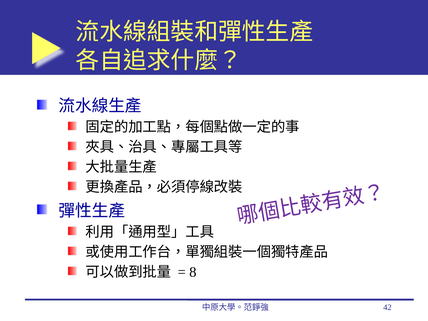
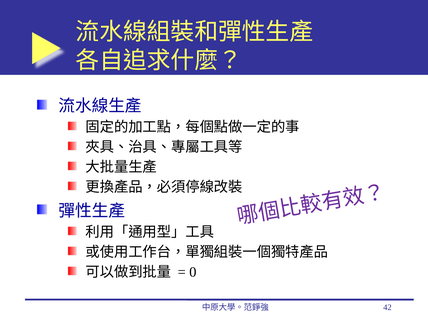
8: 8 -> 0 (193, 272)
